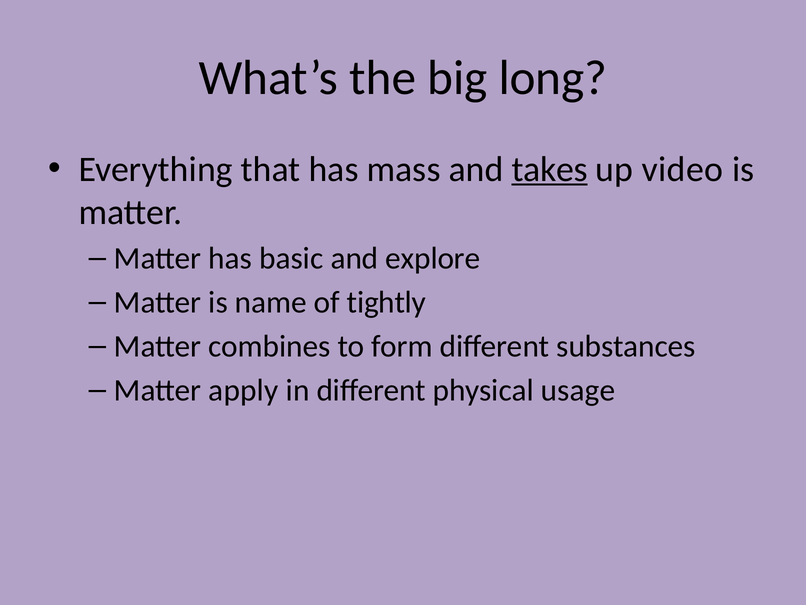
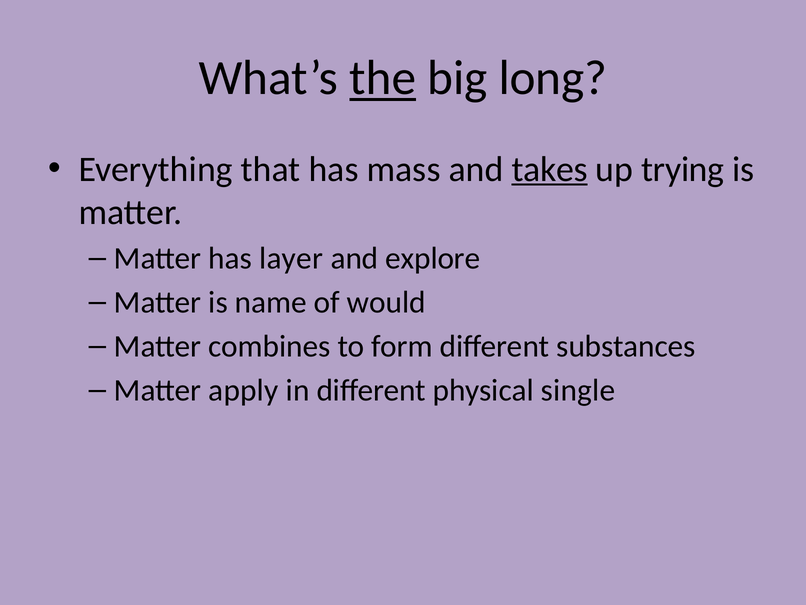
the underline: none -> present (383, 78)
video: video -> trying (683, 169)
basic: basic -> layer (291, 258)
tightly: tightly -> would (386, 302)
usage: usage -> single (578, 390)
